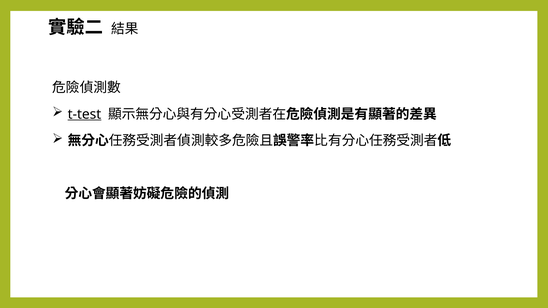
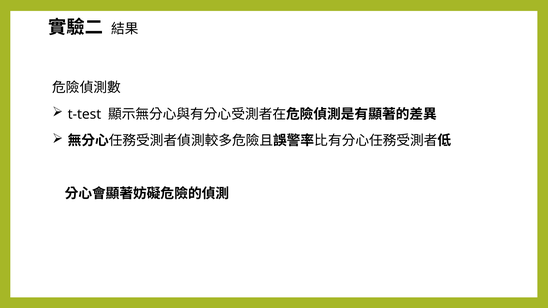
t-test underline: present -> none (84, 114)
